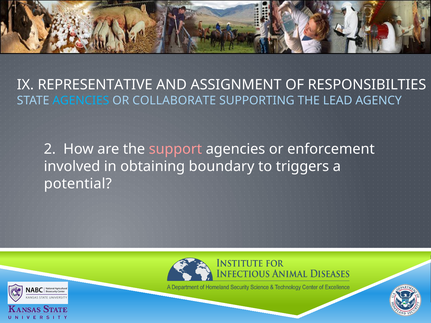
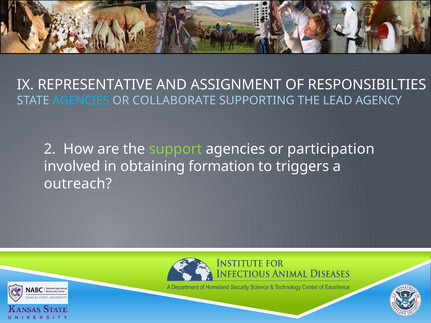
support colour: pink -> light green (175, 149)
enforcement: enforcement -> participation (331, 149)
boundary: boundary -> formation (222, 167)
potential: potential -> outreach (78, 184)
